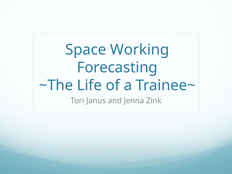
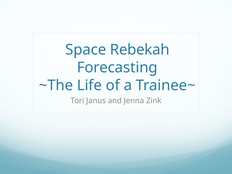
Working: Working -> Rebekah (140, 50)
